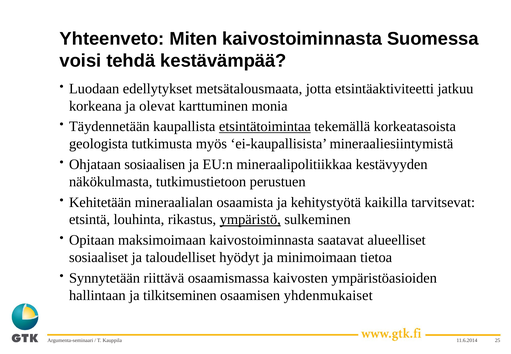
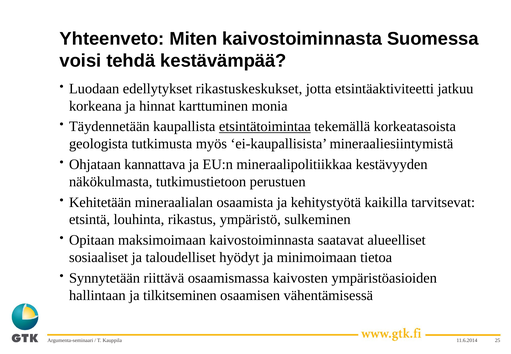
metsätalousmaata: metsätalousmaata -> rikastuskeskukset (249, 89)
olevat: olevat -> hinnat (157, 106)
sosiaalisen: sosiaalisen -> kannattava (155, 164)
ympäristö underline: present -> none (250, 219)
yhdenmukaiset: yhdenmukaiset -> vähentämisessä (328, 295)
